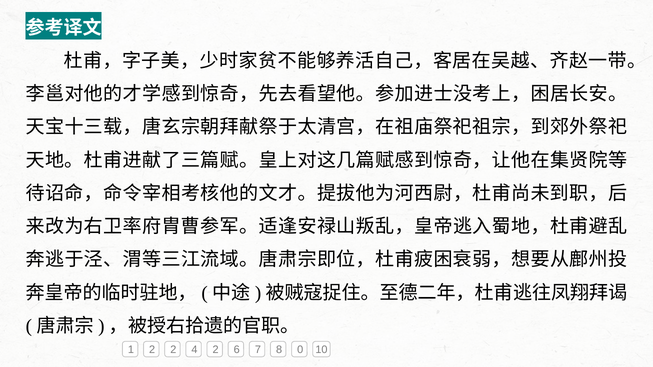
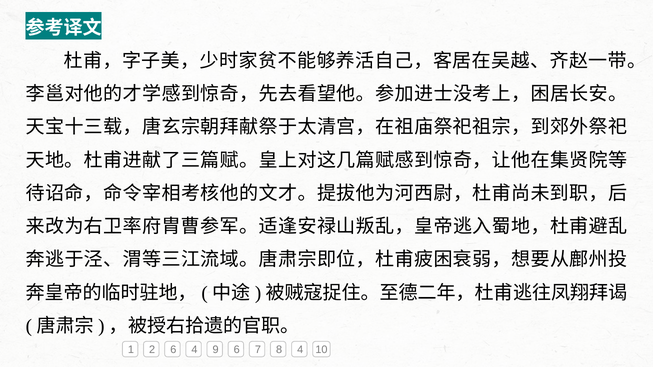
2 2: 2 -> 6 (173, 350)
4 2: 2 -> 9 (216, 350)
8 0: 0 -> 4 (300, 350)
